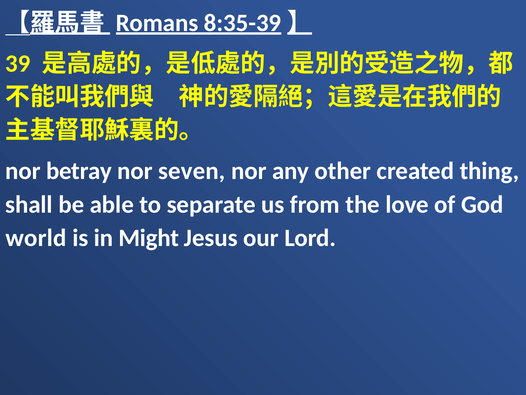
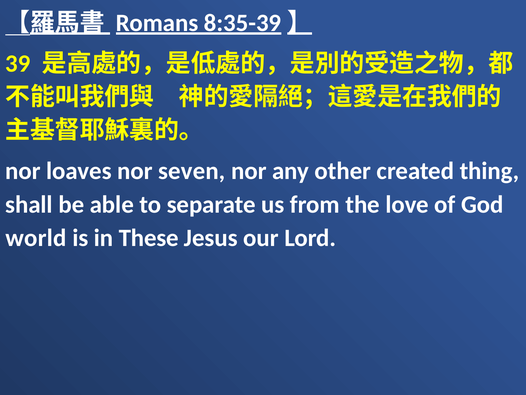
betray: betray -> loaves (79, 171)
Might: Might -> These (149, 238)
